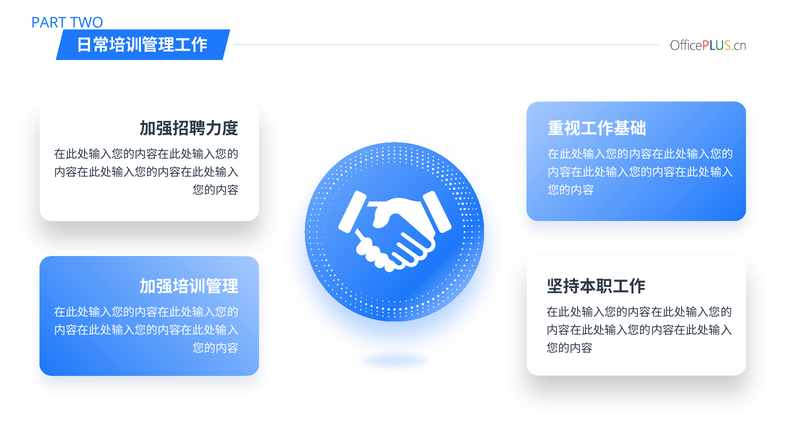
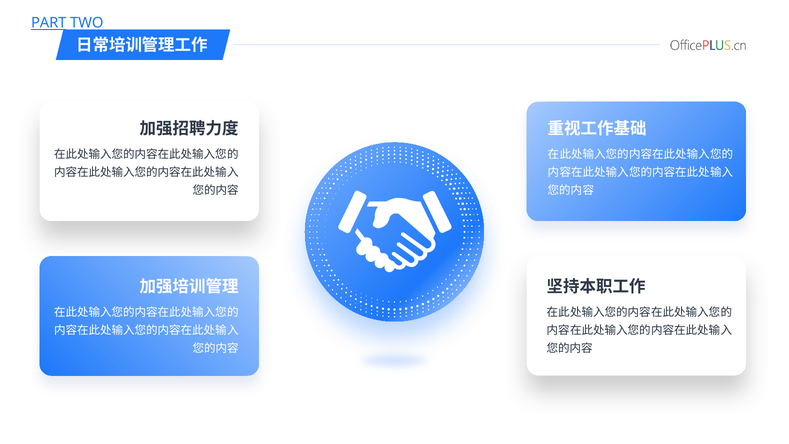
PART underline: none -> present (49, 23)
